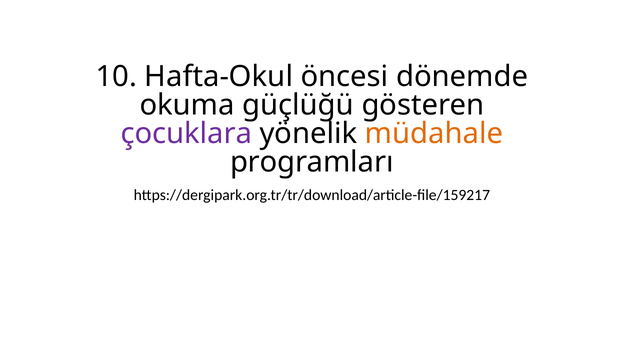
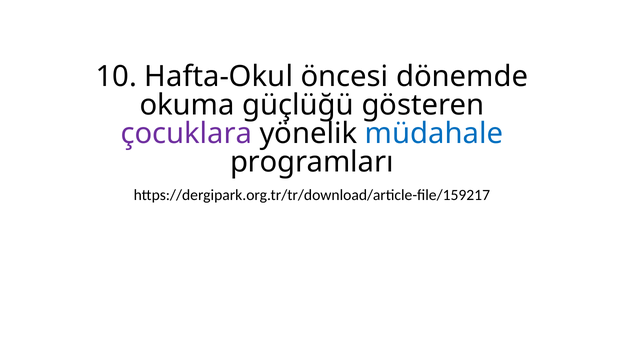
müdahale colour: orange -> blue (434, 133)
